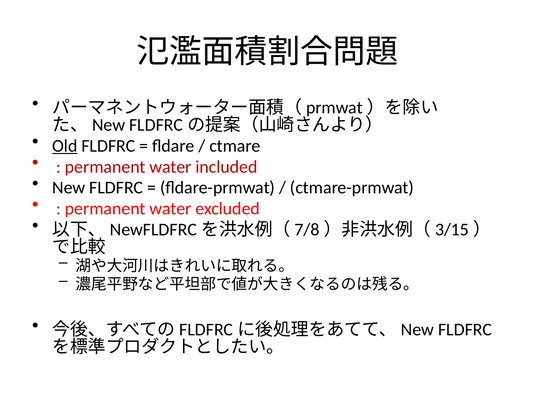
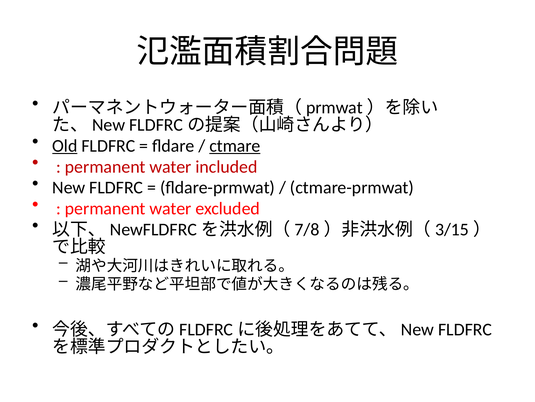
ctmare underline: none -> present (235, 146)
